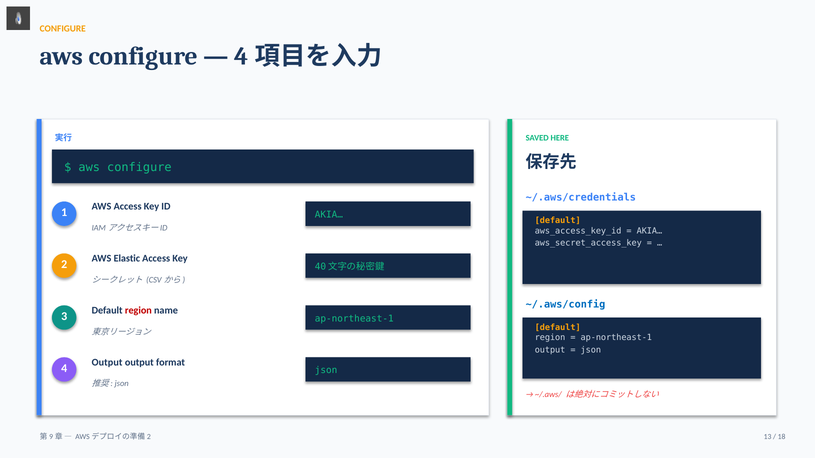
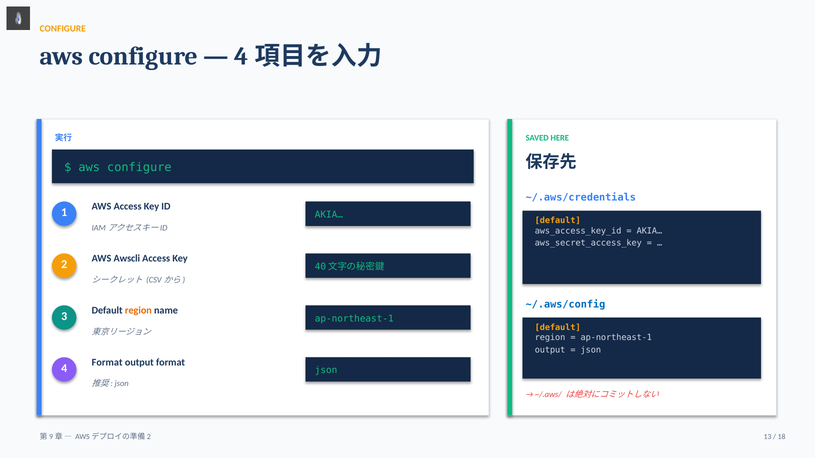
Elastic: Elastic -> Awscli (127, 259)
region colour: red -> orange (138, 311)
Output: Output -> Format (107, 363)
